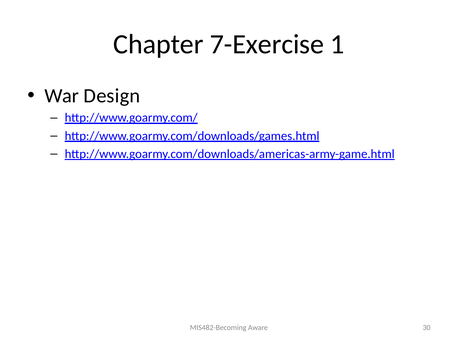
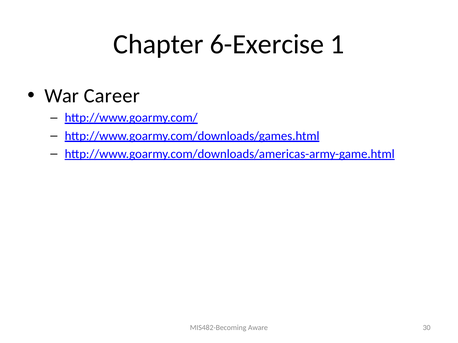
7-Exercise: 7-Exercise -> 6-Exercise (267, 44)
Design: Design -> Career (112, 96)
